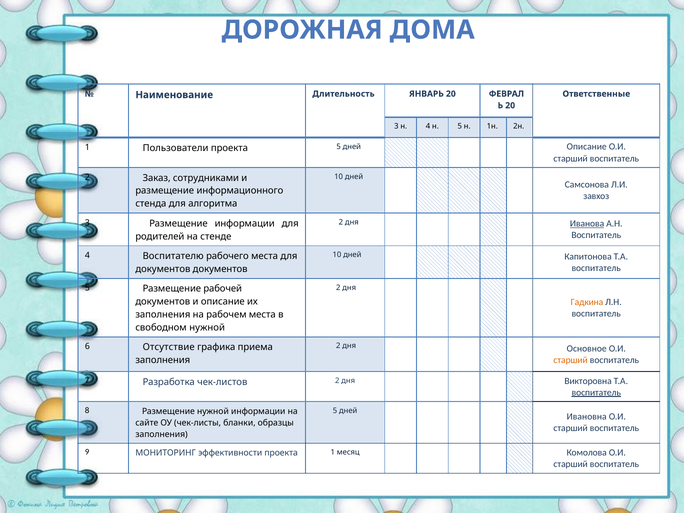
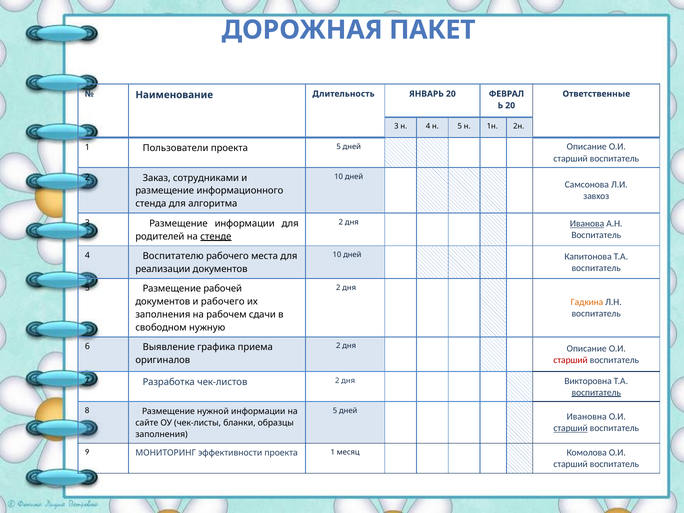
ДОМА: ДОМА -> ПАКЕТ (432, 30)
стенде underline: none -> present (216, 236)
документов: документов -> реализации (163, 269)
и описание: описание -> рабочего (223, 302)
рабочем места: места -> сдачи (262, 315)
свободном нужной: нужной -> нужную (207, 328)
дня Основное: Основное -> Описание (587, 349)
Отсутствие: Отсутствие -> Выявление (169, 347)
старший colour: orange -> red (571, 360)
заполнения: заполнения -> оригиналов (163, 360)
старший underline: none -> present (571, 428)
